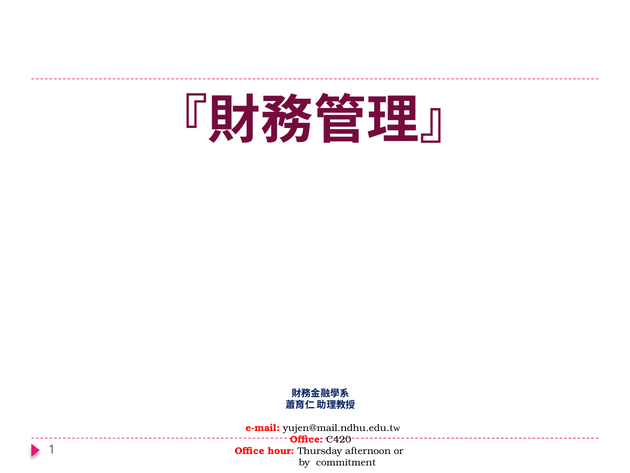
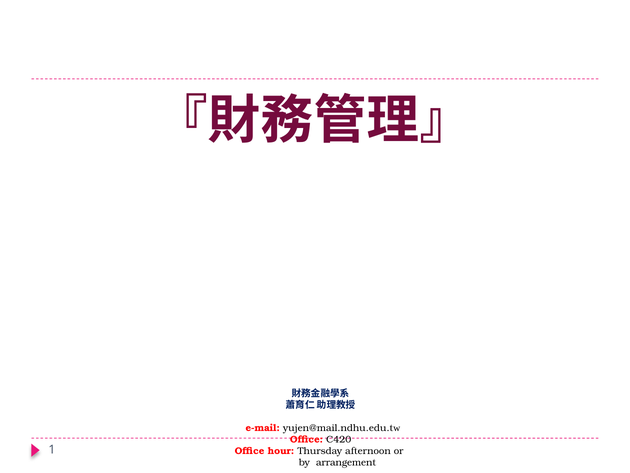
commitment: commitment -> arrangement (346, 462)
